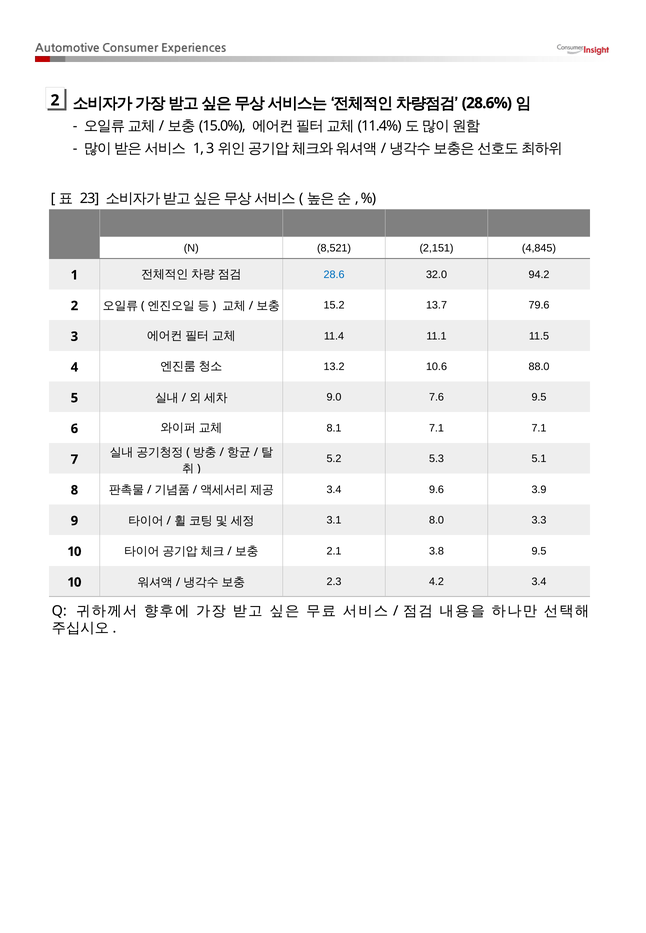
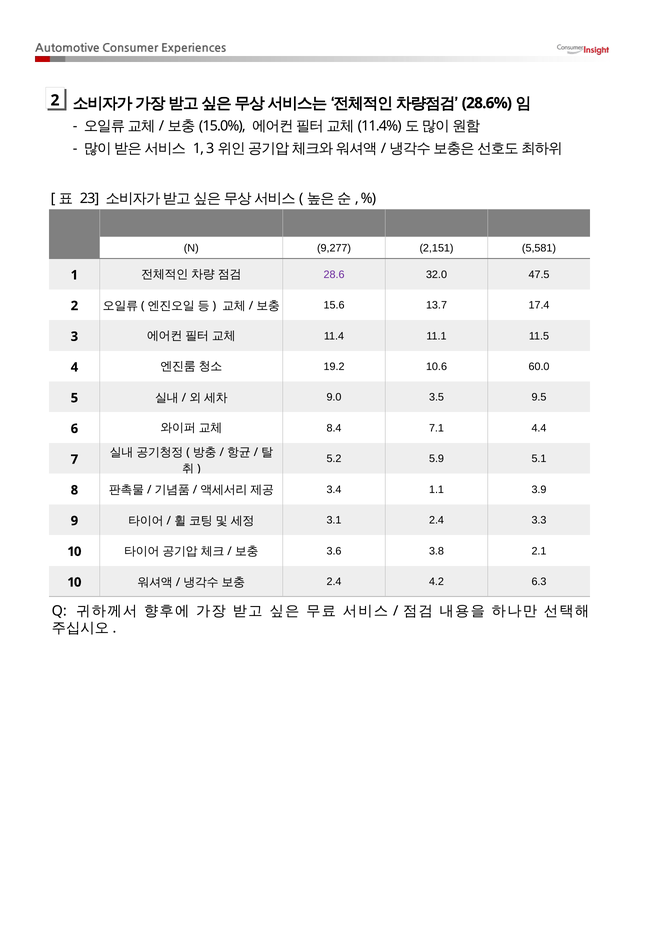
8,521: 8,521 -> 9,277 (334, 248)
4,845: 4,845 -> 5,581 (539, 248)
28.6 colour: blue -> purple (334, 275)
94.2: 94.2 -> 47.5 (539, 275)
15.2: 15.2 -> 15.6 (334, 305)
79.6: 79.6 -> 17.4 (539, 305)
13.2: 13.2 -> 19.2 (334, 367)
88.0: 88.0 -> 60.0 (539, 367)
7.6: 7.6 -> 3.5 (436, 397)
8.1: 8.1 -> 8.4 (334, 428)
7.1 7.1: 7.1 -> 4.4 (539, 428)
5.3: 5.3 -> 5.9 (436, 459)
9.6: 9.6 -> 1.1 (436, 490)
3.1 8.0: 8.0 -> 2.4 (436, 520)
2.1: 2.1 -> 3.6 (334, 551)
3.8 9.5: 9.5 -> 2.1 (539, 551)
2.3: 2.3 -> 2.4 (334, 582)
4.2 3.4: 3.4 -> 6.3 (539, 582)
